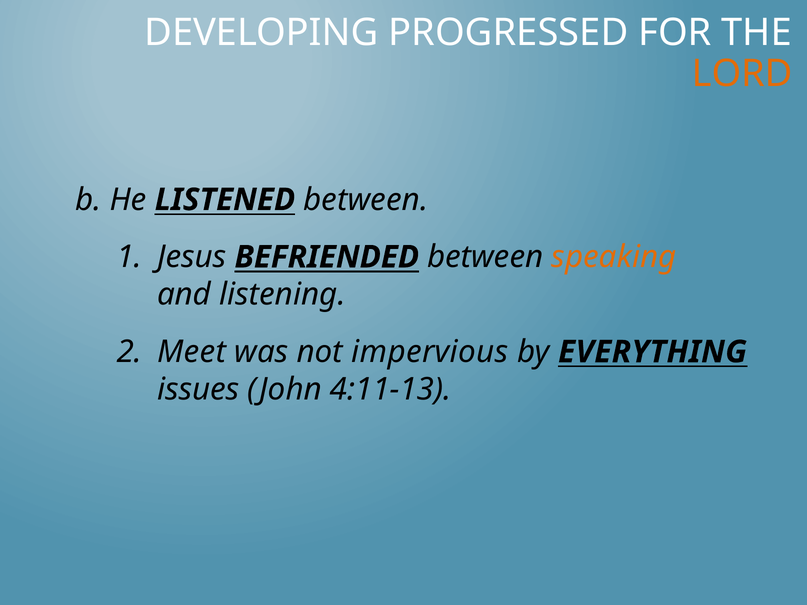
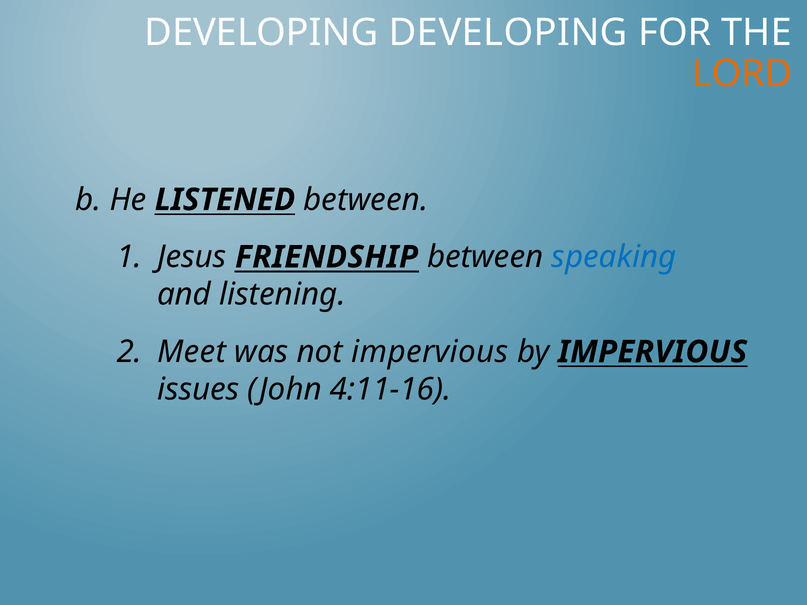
DEVELOPING PROGRESSED: PROGRESSED -> DEVELOPING (508, 33)
BEFRIENDED: BEFRIENDED -> FRIENDSHIP (327, 257)
speaking colour: orange -> blue (614, 257)
by EVERYTHING: EVERYTHING -> IMPERVIOUS (653, 352)
4:11-13: 4:11-13 -> 4:11-16 (391, 390)
